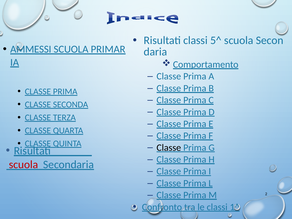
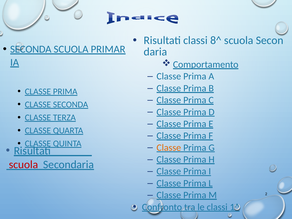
5^: 5^ -> 8^ (216, 40)
AMMESSI: AMMESSI -> SECONDA (31, 49)
Classe colour: black -> orange (169, 148)
